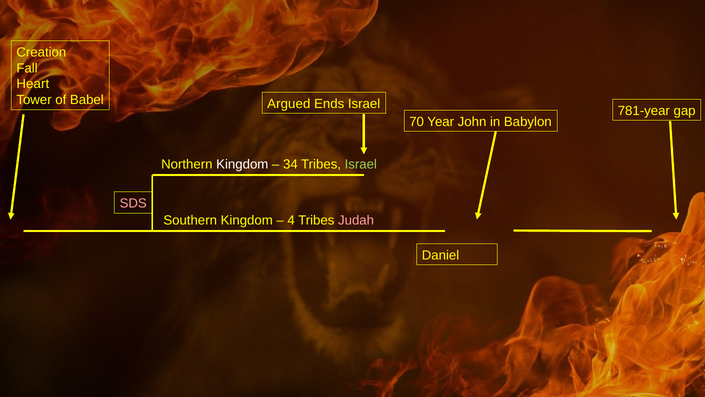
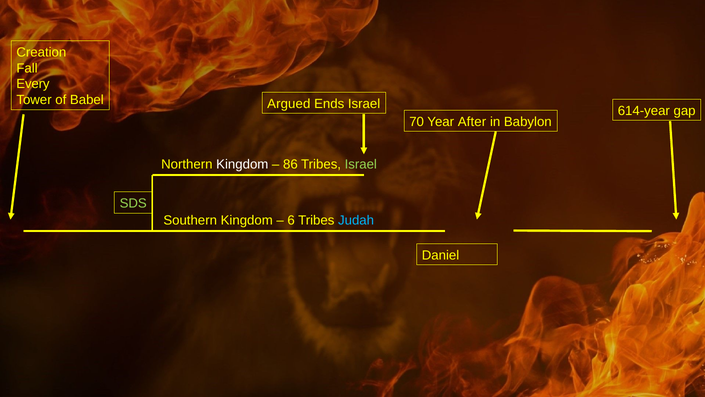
Heart: Heart -> Every (33, 84)
781-year: 781-year -> 614-year (644, 111)
John: John -> After (472, 122)
34: 34 -> 86 (290, 164)
SDS colour: pink -> light green (133, 203)
4: 4 -> 6 (291, 220)
Judah colour: pink -> light blue (356, 220)
